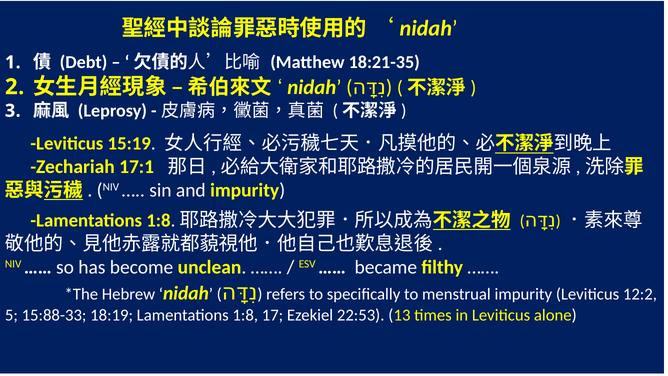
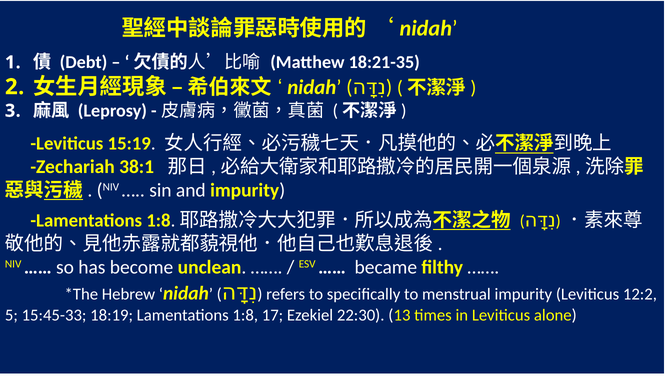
17:1: 17:1 -> 38:1 (137, 167)
15:88-33: 15:88-33 -> 15:45-33 (54, 315)
22:53: 22:53 -> 22:30 (361, 315)
